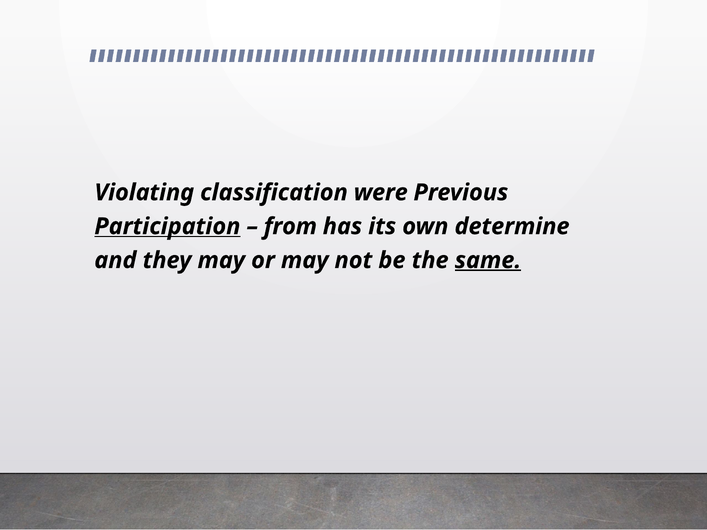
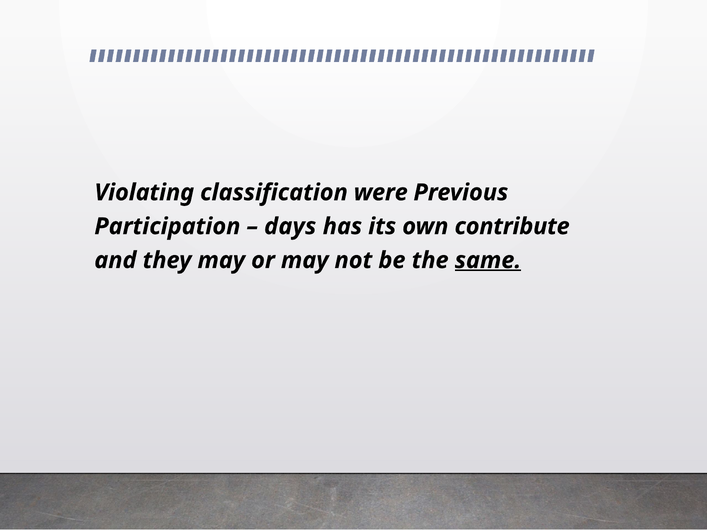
Participation underline: present -> none (167, 227)
from: from -> days (290, 227)
determine: determine -> contribute (512, 227)
